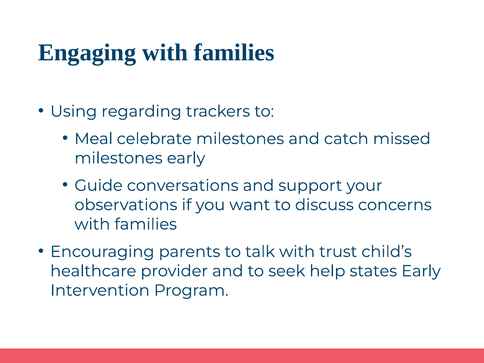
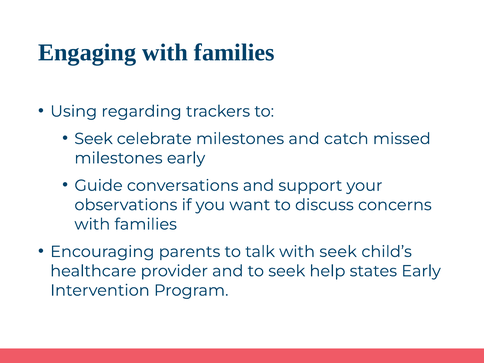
Meal: Meal -> Seek (94, 139)
with trust: trust -> seek (338, 252)
